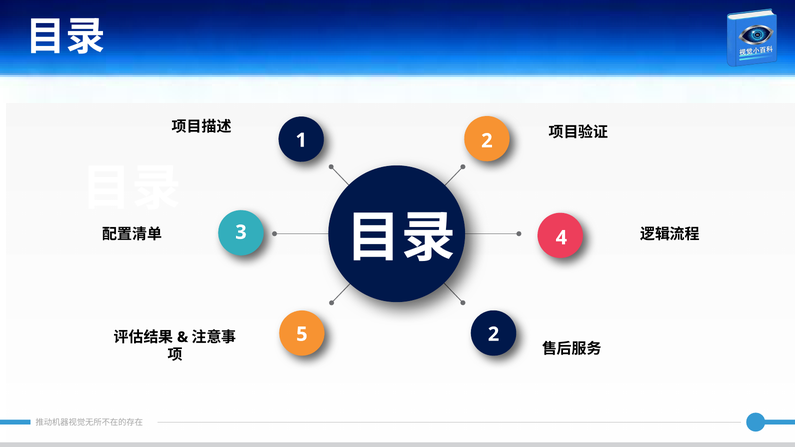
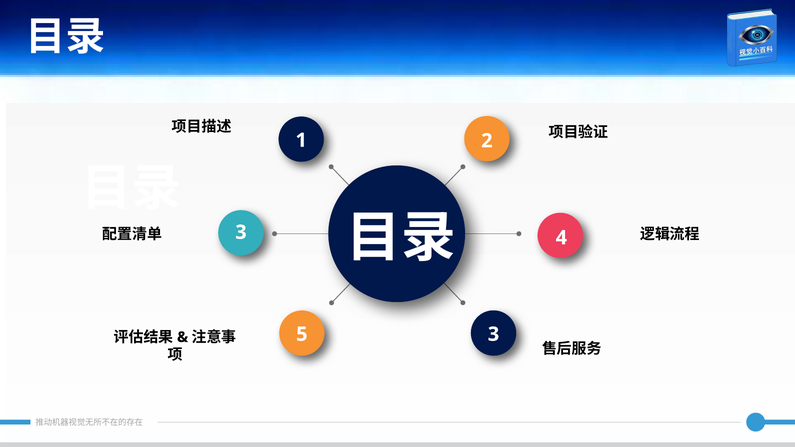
5 2: 2 -> 3 (494, 334)
